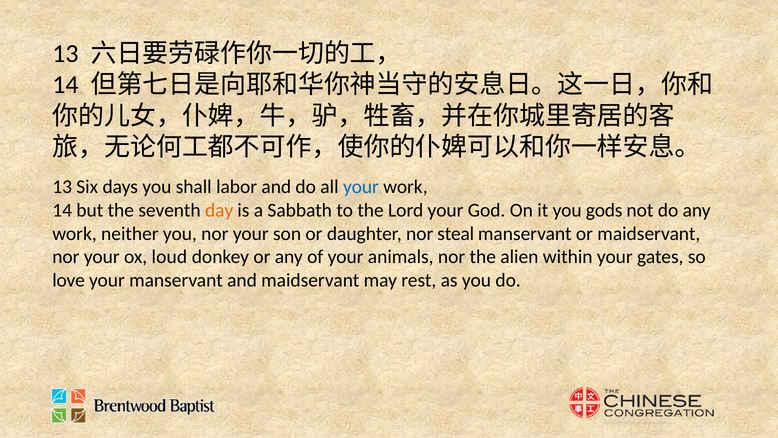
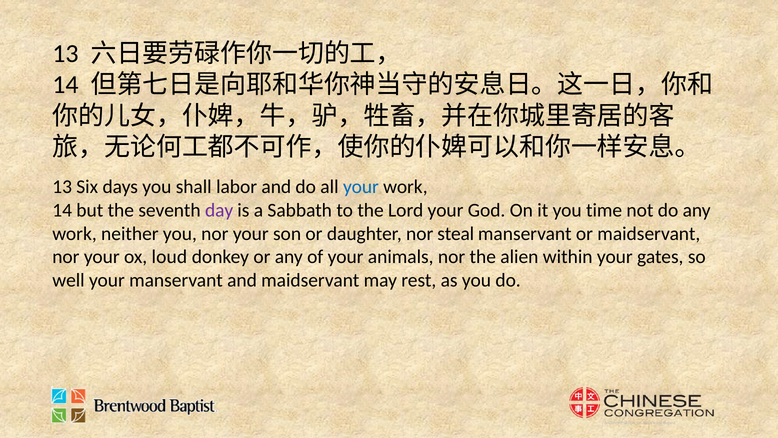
day colour: orange -> purple (219, 210)
gods: gods -> time (604, 210)
love: love -> well (69, 280)
